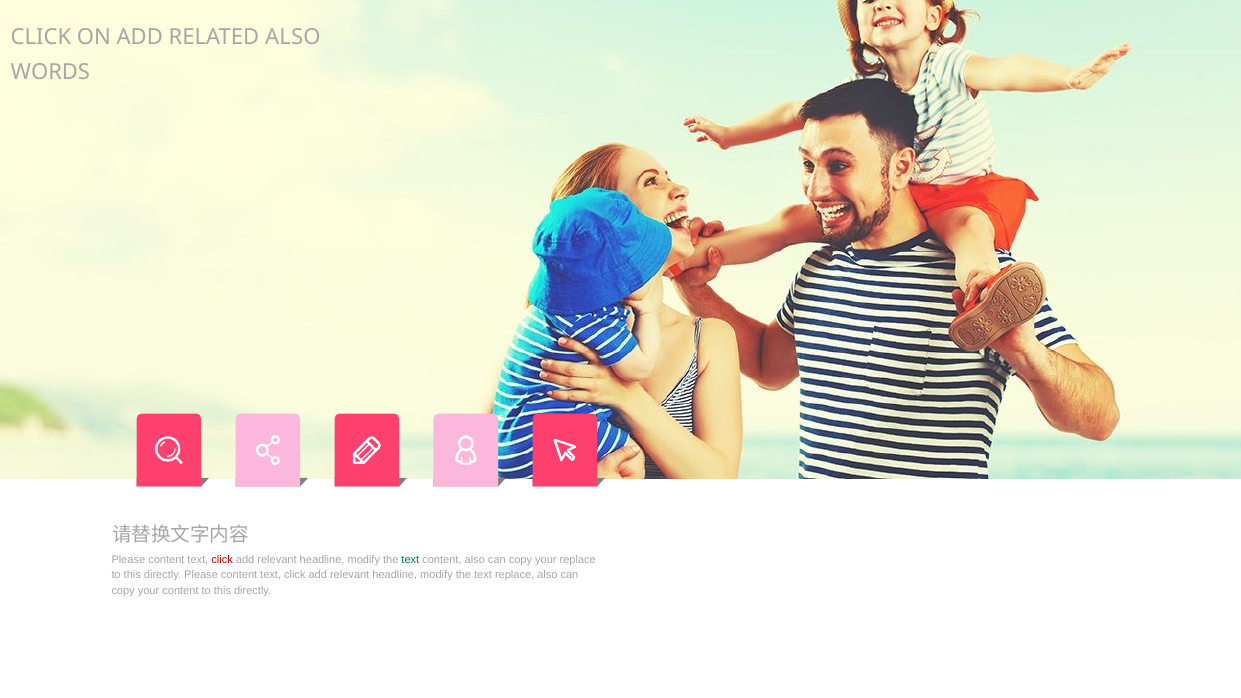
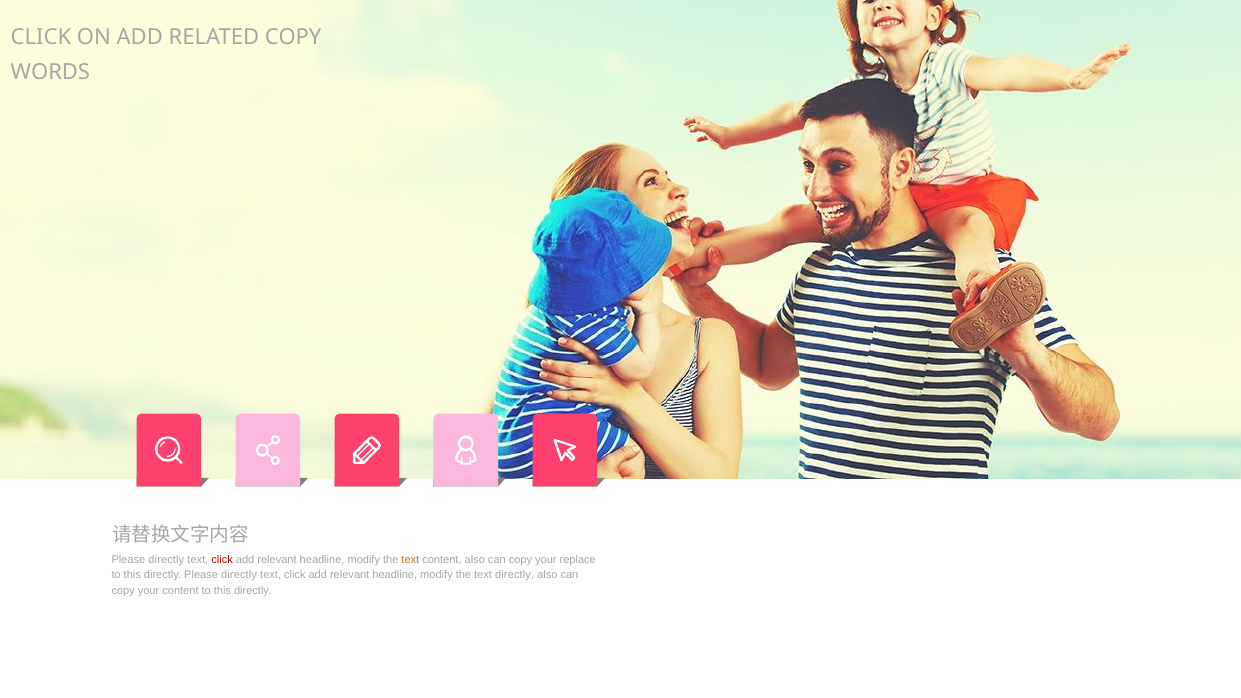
RELATED ALSO: ALSO -> COPY (293, 38)
content: content -> directly (166, 559)
text colour: green -> orange (410, 559)
directly Please content: content -> directly (239, 575)
text replace: replace -> directly (515, 575)
